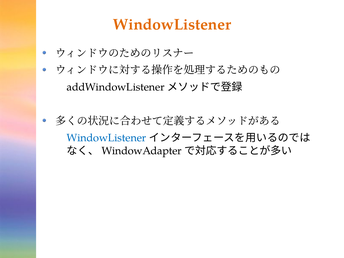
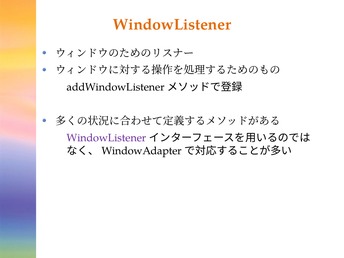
WindowListener colour: blue -> purple (106, 138)
